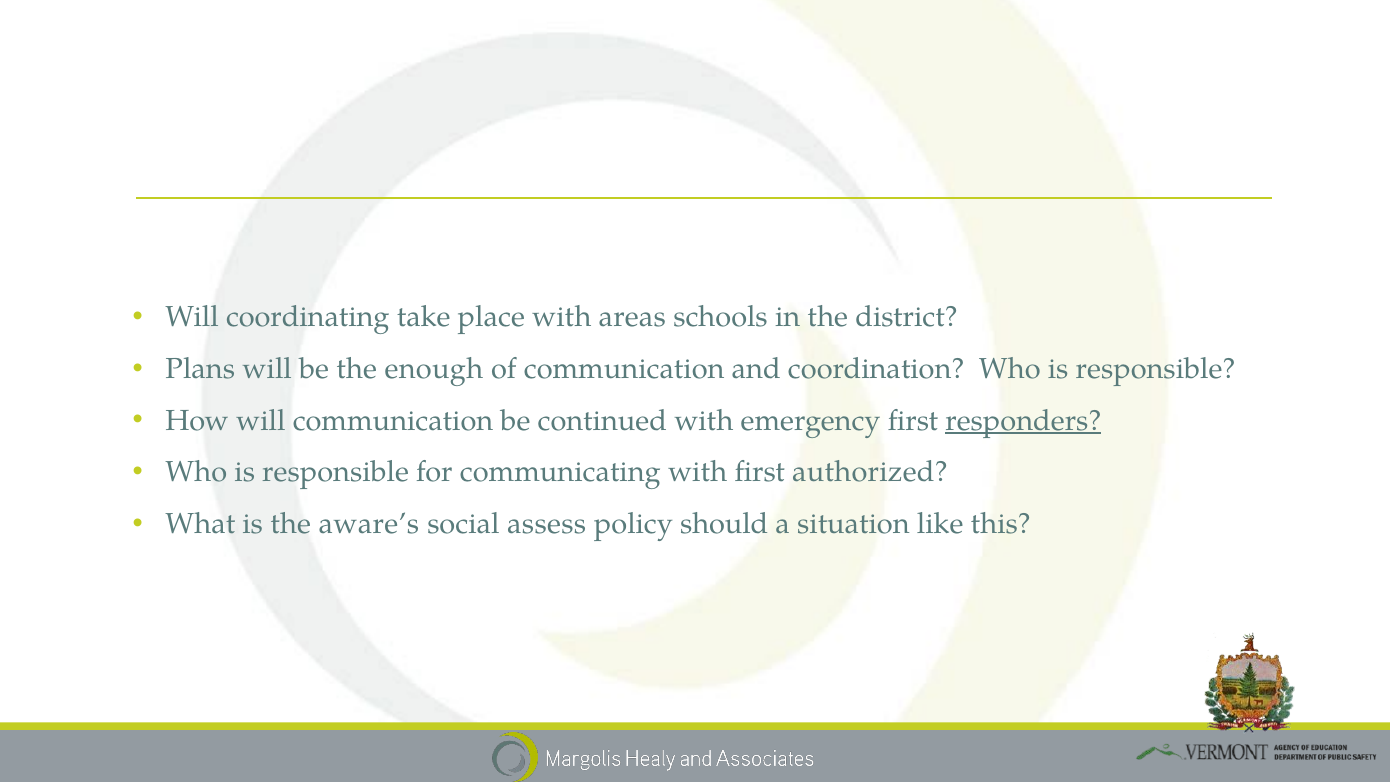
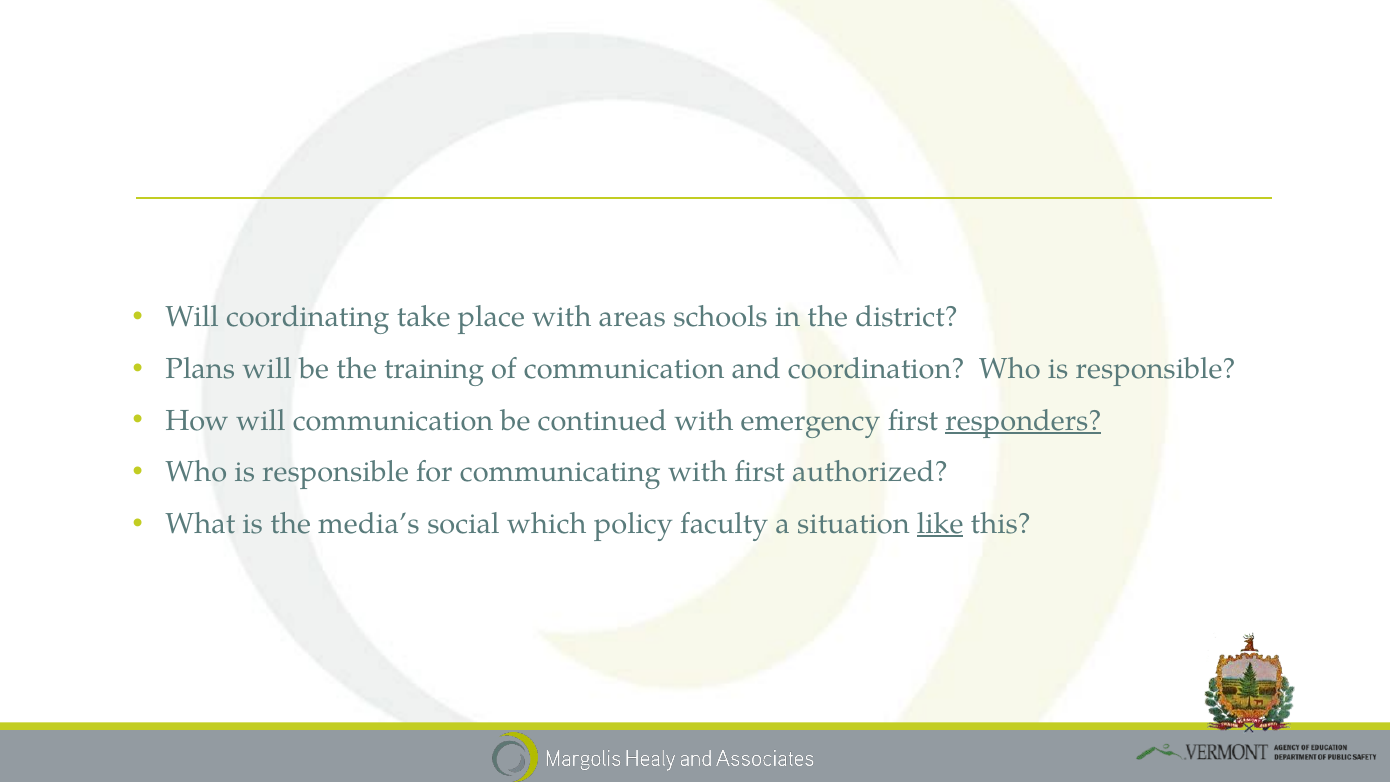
enough: enough -> training (434, 369)
aware’s: aware’s -> media’s (369, 524)
assess: assess -> which (547, 524)
should: should -> faculty (724, 524)
like underline: none -> present (940, 524)
